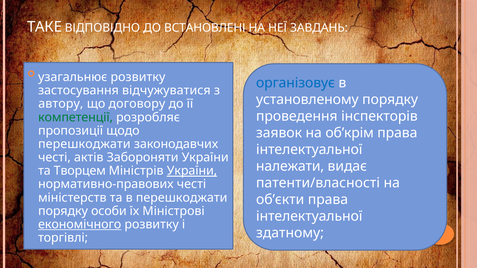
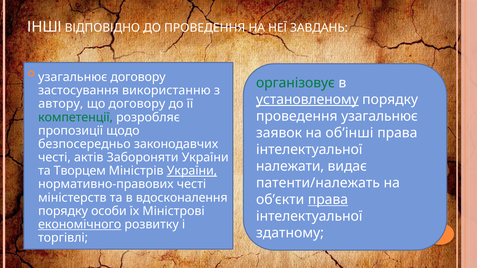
ТАКЕ: ТАКЕ -> ІНШІ (45, 27)
ДО ВСТАНОВЛЕНІ: ВСТАНОВЛЕНІ -> ПРОВЕДЕННЯ (205, 28)
узагальнює розвитку: розвитку -> договору (138, 77)
організовує colour: blue -> green (295, 83)
відчужуватися: відчужуватися -> використанню (166, 91)
установленому underline: none -> present (307, 100)
проведення інспекторів: інспекторів -> узагальнює (379, 116)
об’крім: об’крім -> об’інші (349, 133)
перешкоджати: перешкоджати -> безпосередньо (84, 144)
патенти/власності: патенти/власності -> патенти/належать (318, 183)
в перешкоджати: перешкоджати -> вдосконалення (182, 198)
права underline: none -> present (328, 200)
